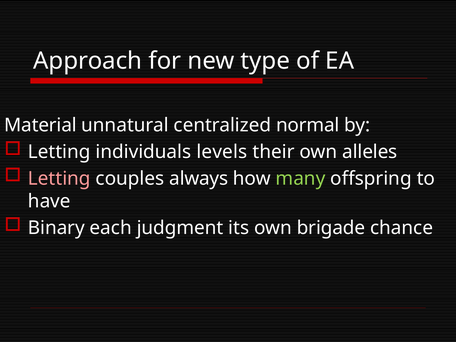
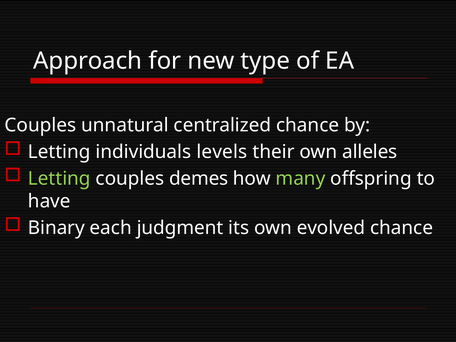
Material: Material -> Couples (40, 125)
centralized normal: normal -> chance (308, 125)
Letting colour: pink -> light green (59, 178)
always: always -> demes (199, 178)
brigade: brigade -> evolved (331, 228)
